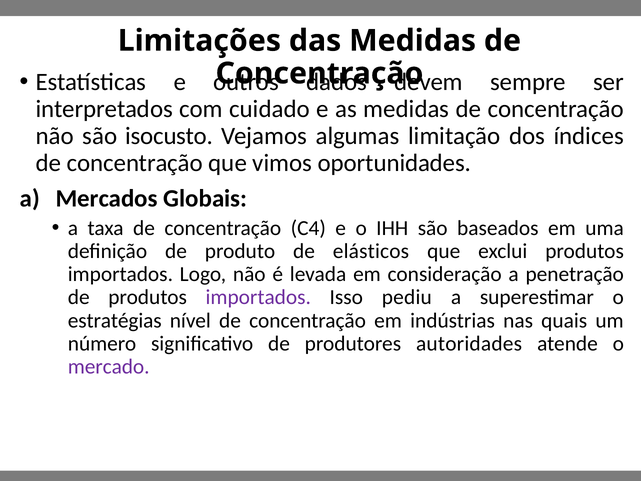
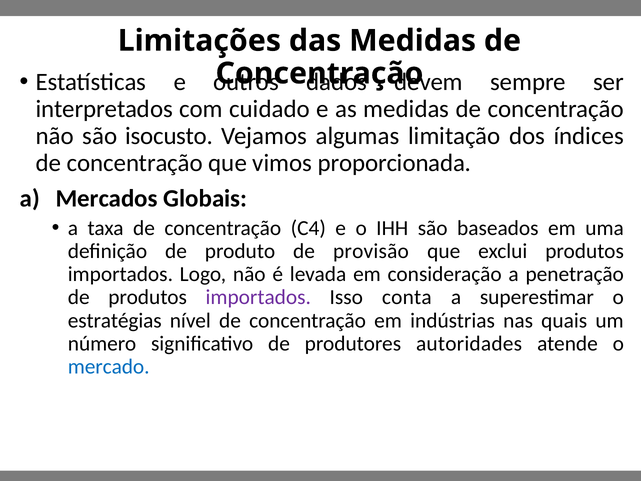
oportunidades: oportunidades -> proporcionada (395, 163)
elásticos: elásticos -> provisão (371, 251)
pediu: pediu -> conta (407, 297)
mercado colour: purple -> blue (109, 366)
